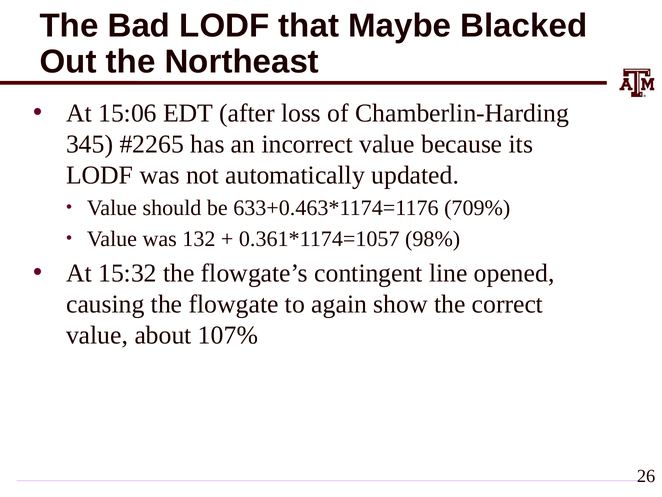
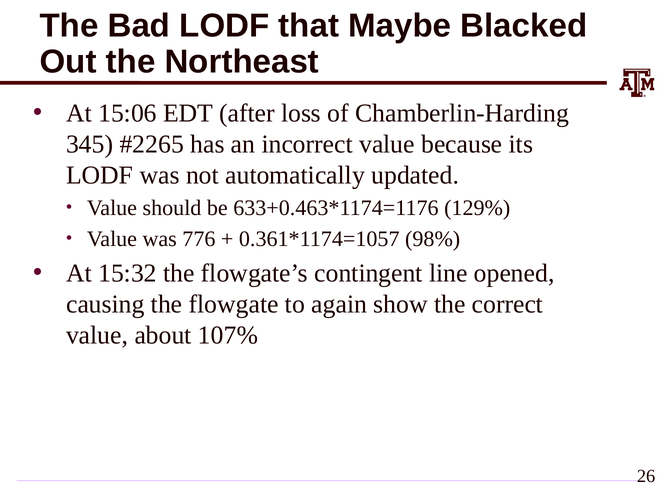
709%: 709% -> 129% (477, 208)
132: 132 -> 776 (199, 239)
